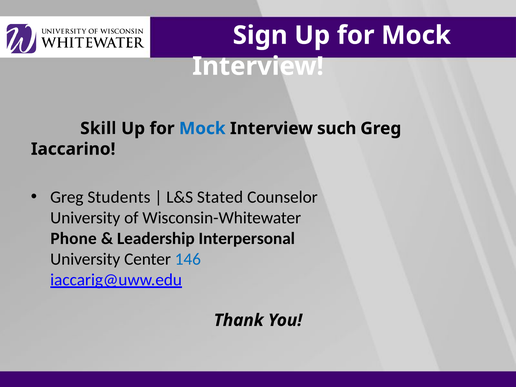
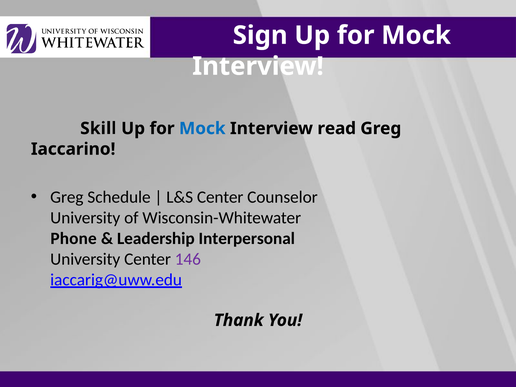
such: such -> read (337, 128)
Students: Students -> Schedule (119, 197)
L&S Stated: Stated -> Center (220, 197)
146 colour: blue -> purple (188, 259)
